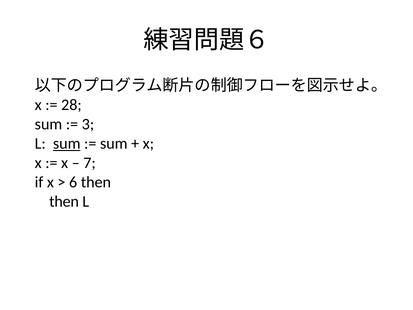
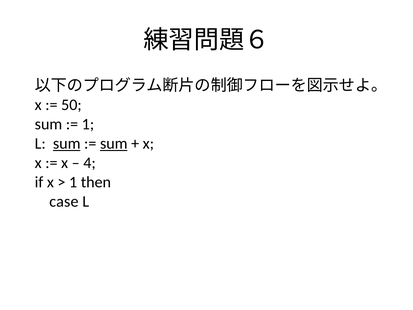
28: 28 -> 50 (71, 105)
3: 3 -> 1 (88, 124)
sum underline: none -> present (114, 143)
7: 7 -> 4 (90, 163)
6: 6 -> 1 (73, 182)
then: then -> case (64, 201)
